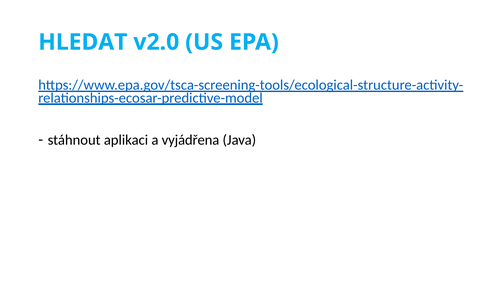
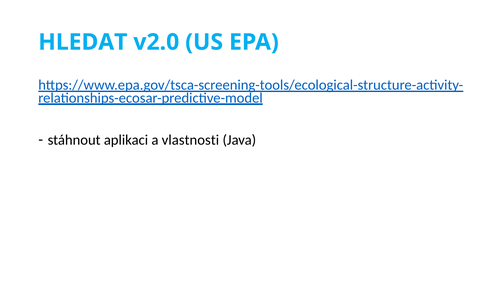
vyjádřena: vyjádřena -> vlastnosti (190, 140)
